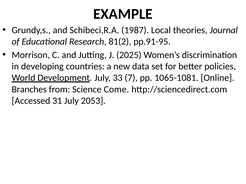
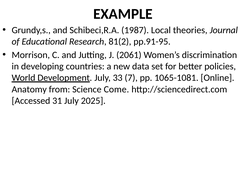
2025: 2025 -> 2061 (129, 55)
Branches: Branches -> Anatomy (29, 90)
2053: 2053 -> 2025 (93, 101)
